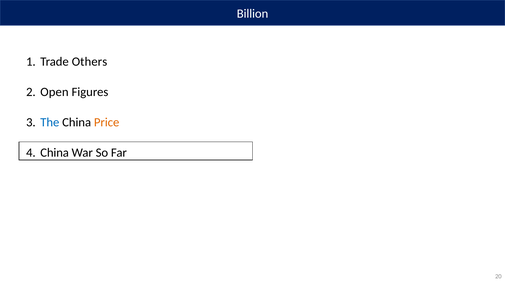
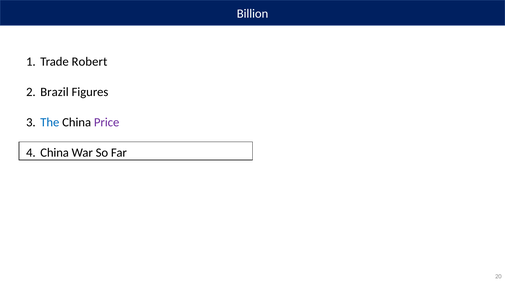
Others: Others -> Robert (89, 62)
Open: Open -> Brazil (54, 92)
Price colour: orange -> purple (107, 122)
